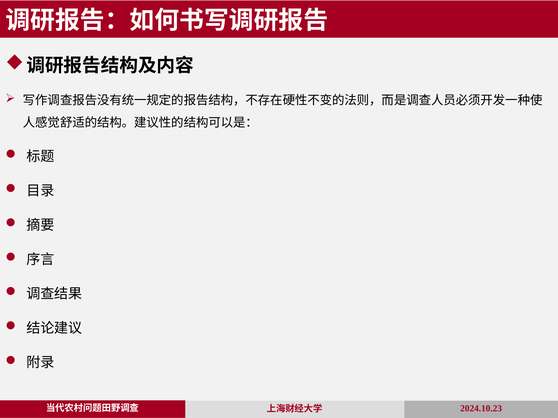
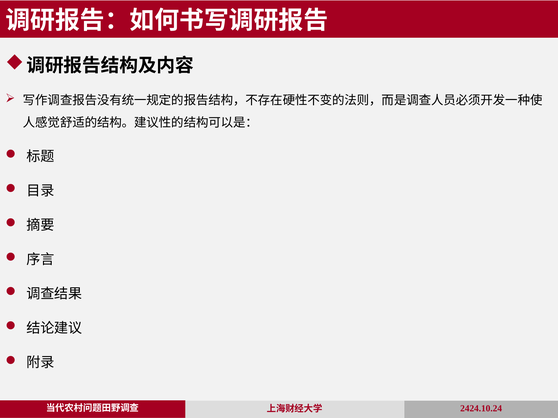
2024.10.23: 2024.10.23 -> 2424.10.24 (481, 409)
